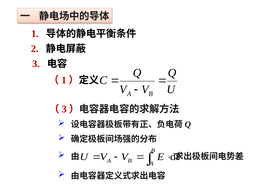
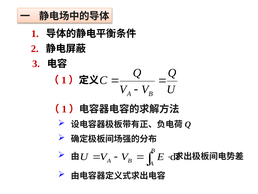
3: 3 -> 1 (64, 109)
